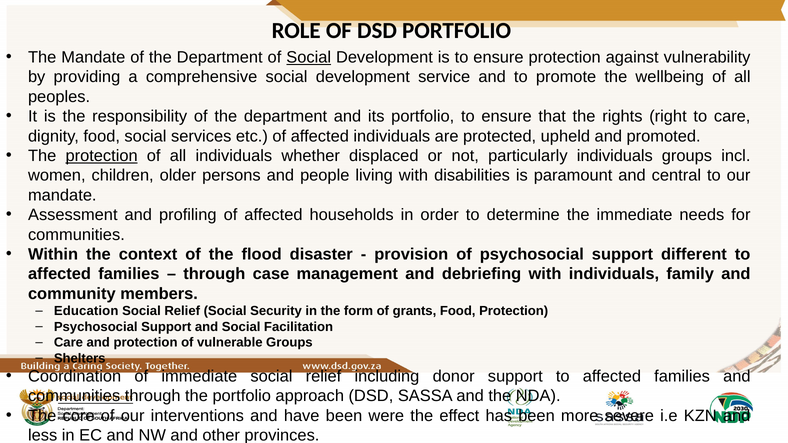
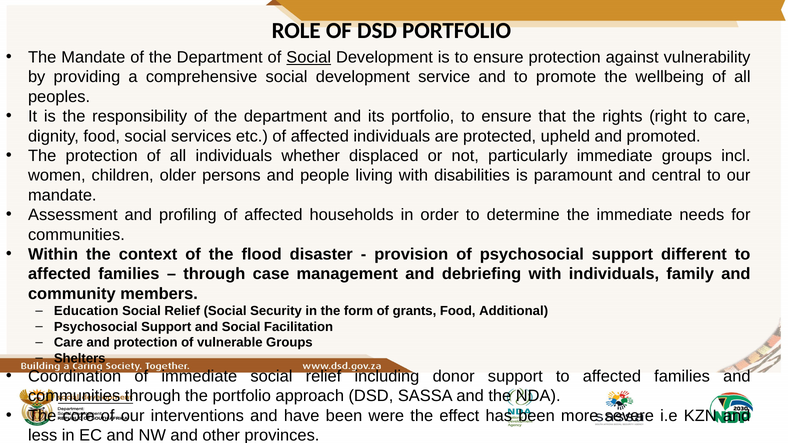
protection underline: present -> none (102, 156)
particularly individuals: individuals -> immediate (615, 156)
Food Protection: Protection -> Additional (514, 311)
